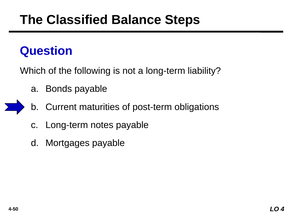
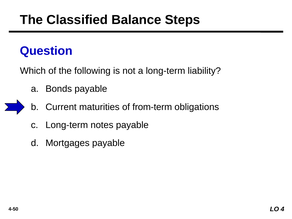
post-term: post-term -> from-term (152, 107)
